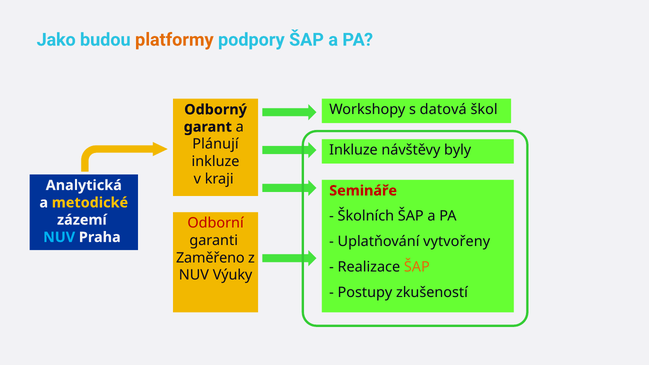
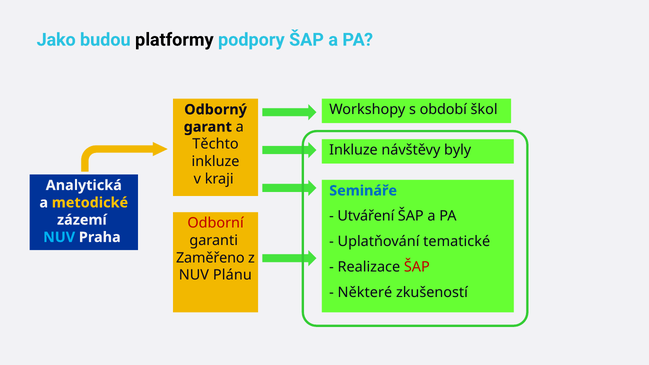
platformy colour: orange -> black (174, 40)
datová: datová -> období (443, 110)
Plánují: Plánují -> Těchto (216, 144)
Semináře colour: red -> blue (363, 191)
Školních: Školních -> Utváření (366, 216)
vytvořeny: vytvořeny -> tematické (457, 242)
ŠAP colour: orange -> red (417, 267)
Výuky: Výuky -> Plánu (232, 275)
Postupy: Postupy -> Některé (365, 292)
